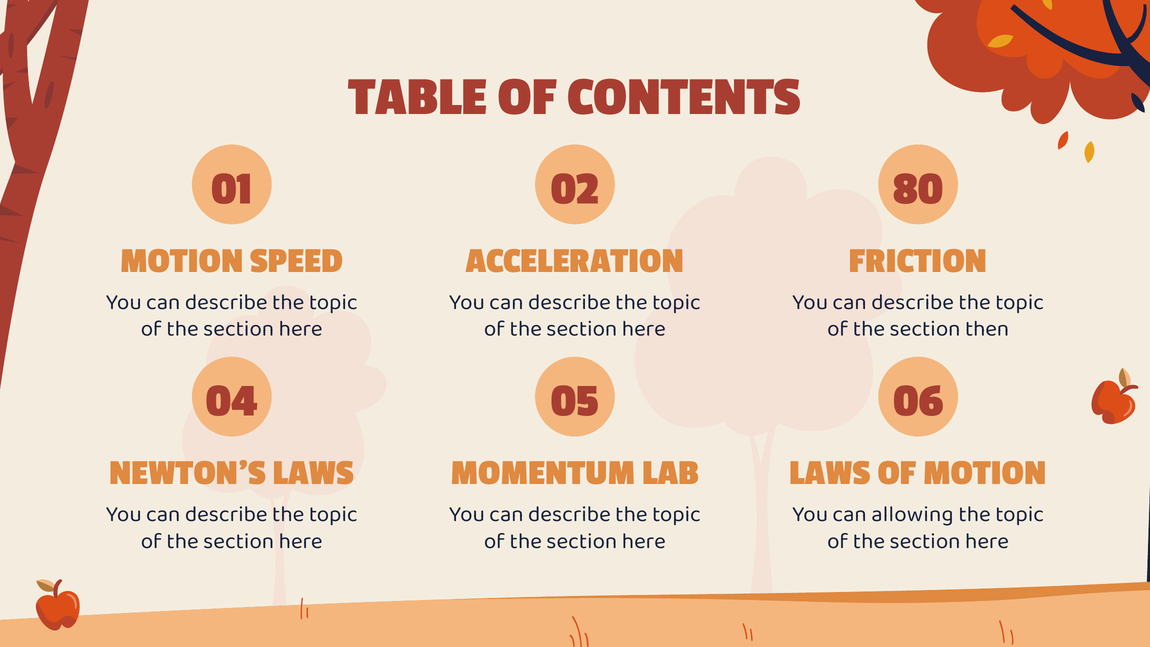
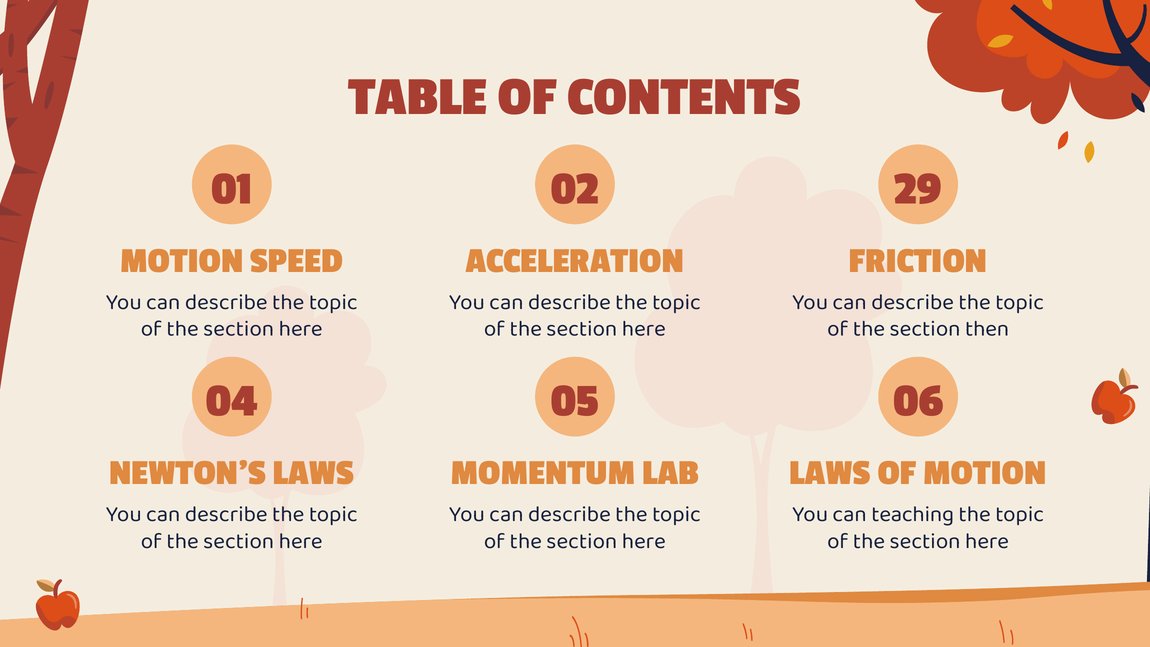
80: 80 -> 29 (918, 188)
allowing: allowing -> teaching (913, 514)
